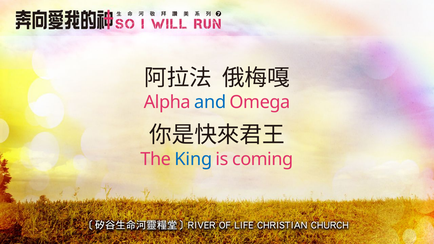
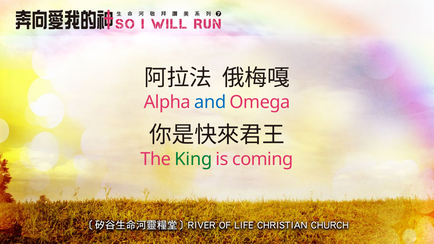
King colour: blue -> green (193, 159)
